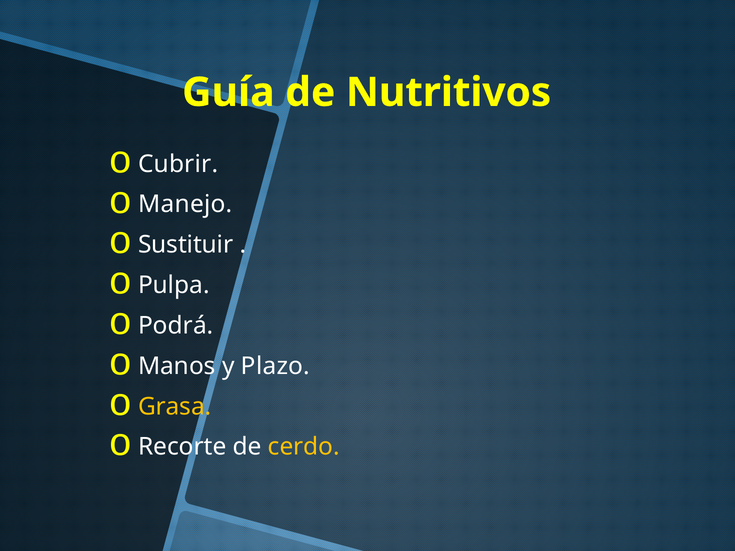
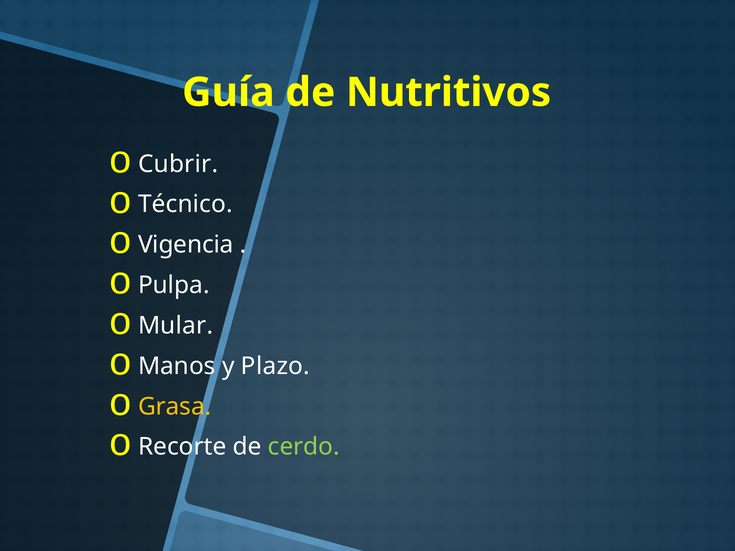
Manejo: Manejo -> Técnico (185, 204)
Sustituir: Sustituir -> Vigencia (186, 245)
Podrá: Podrá -> Mular (176, 326)
cerdo colour: yellow -> light green (304, 447)
